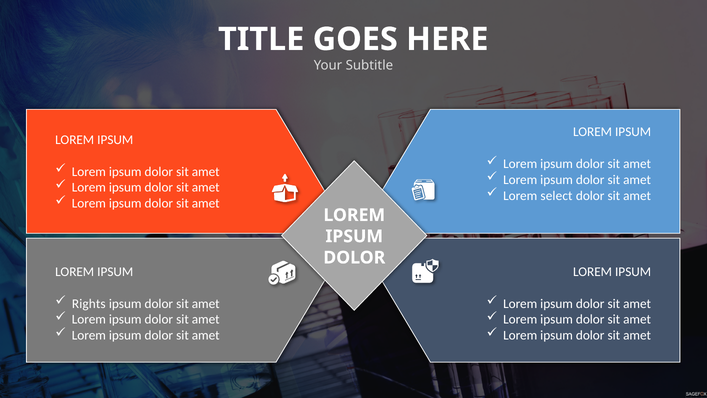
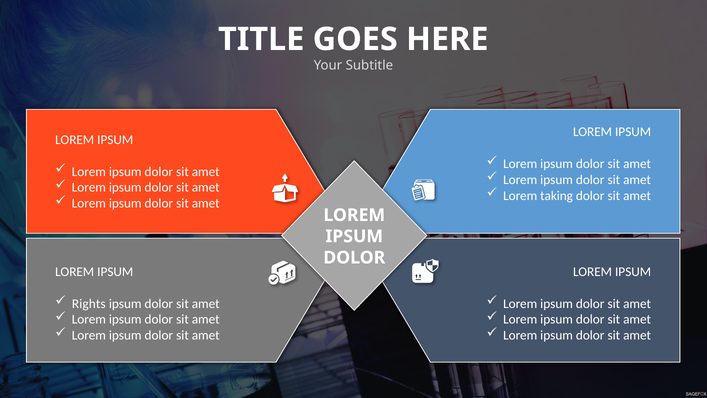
select: select -> taking (557, 195)
